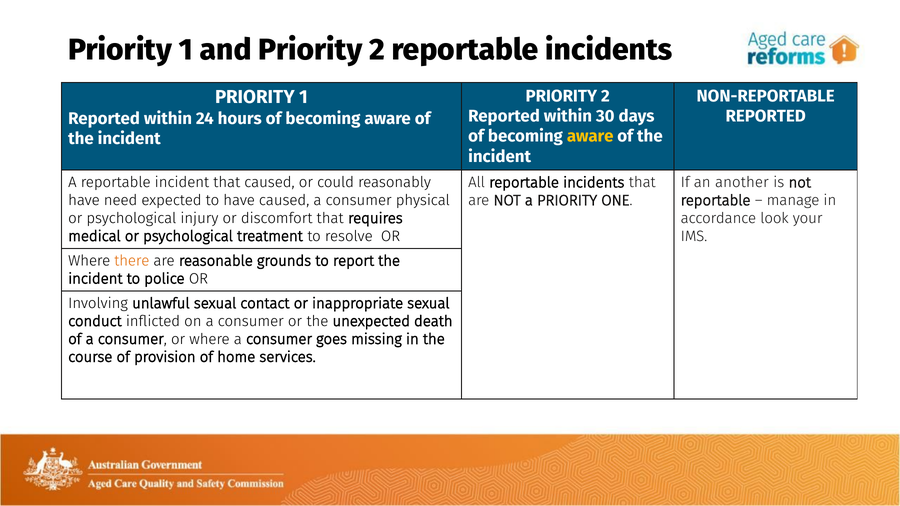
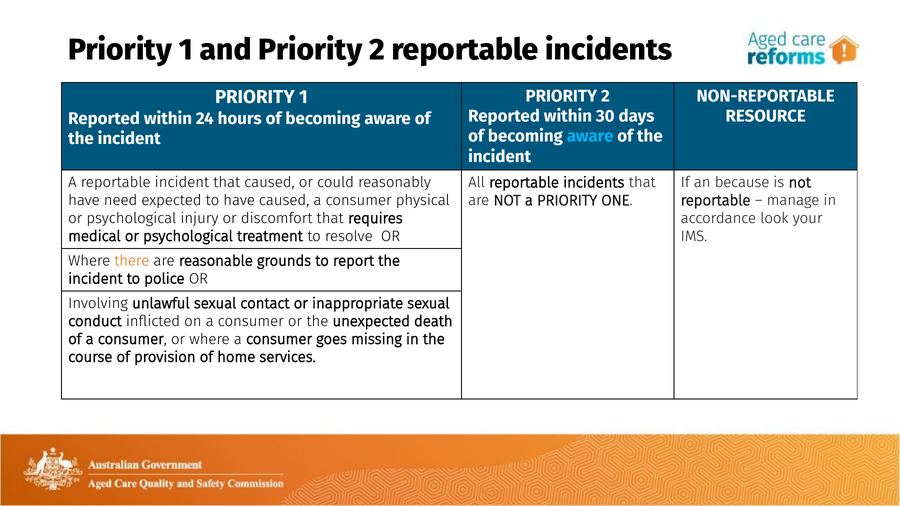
REPORTED: REPORTED -> RESOURCE (766, 116)
aware colour: yellow -> light blue (590, 136)
another: another -> because (742, 183)
